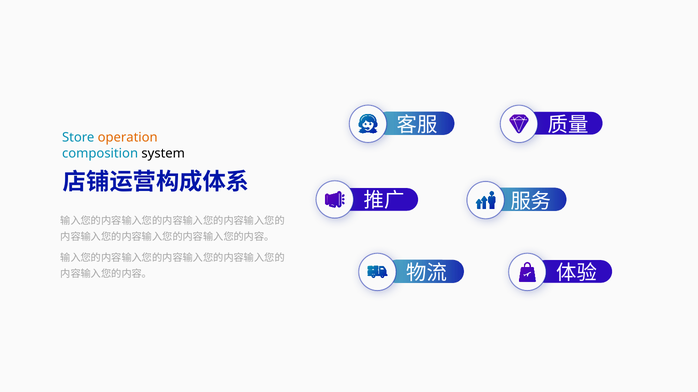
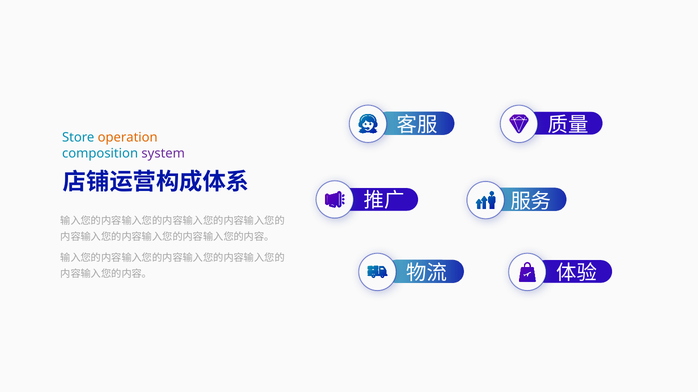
system colour: black -> purple (163, 154)
